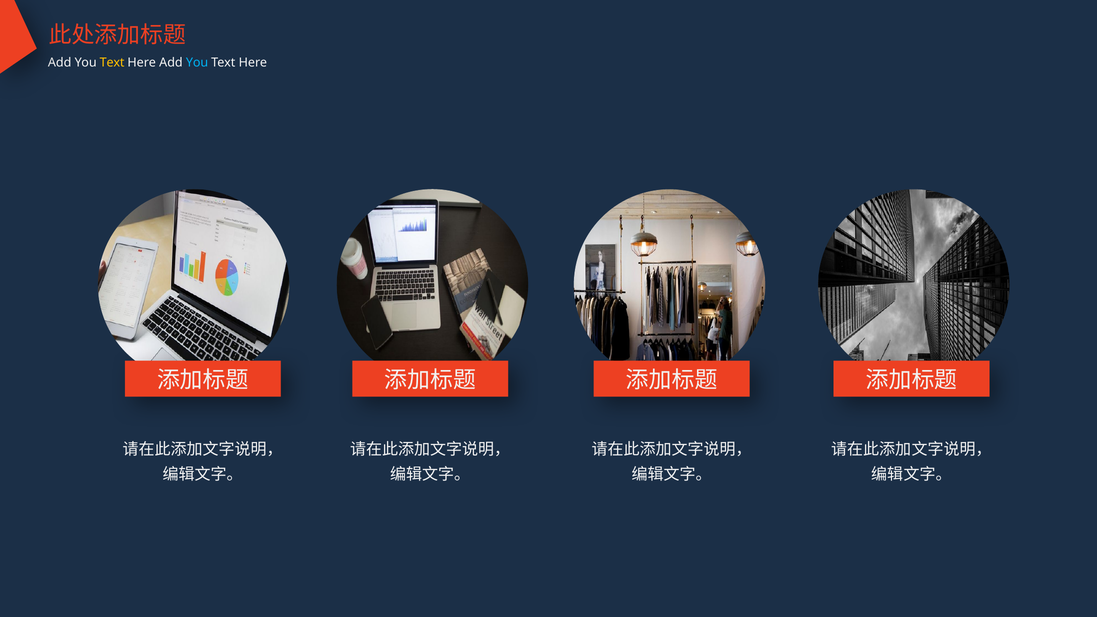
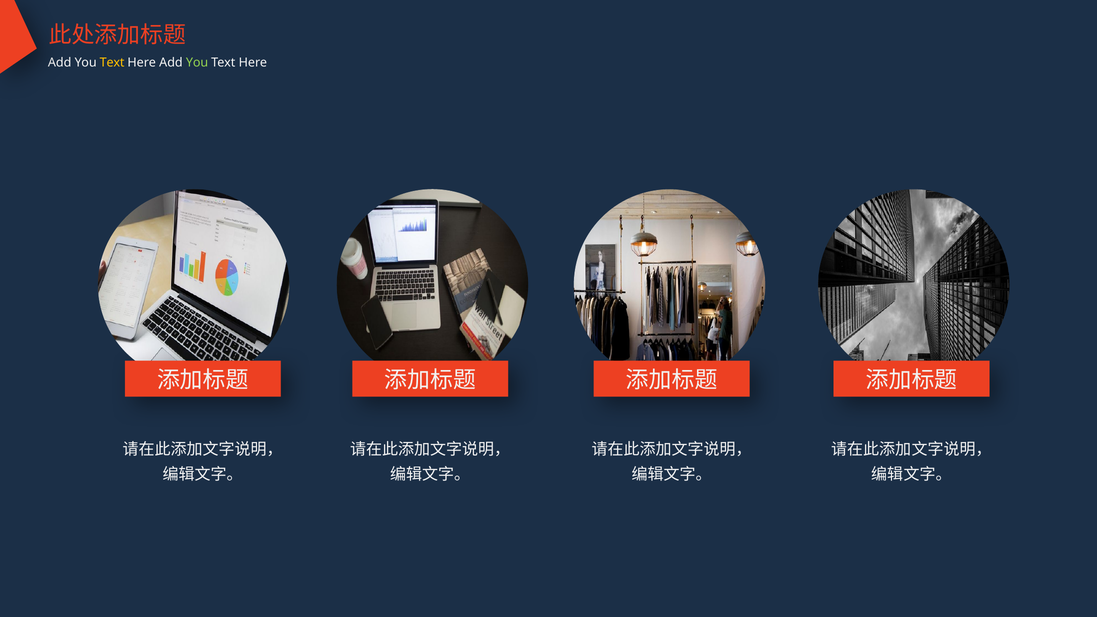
You colour: light blue -> light green (197, 63)
